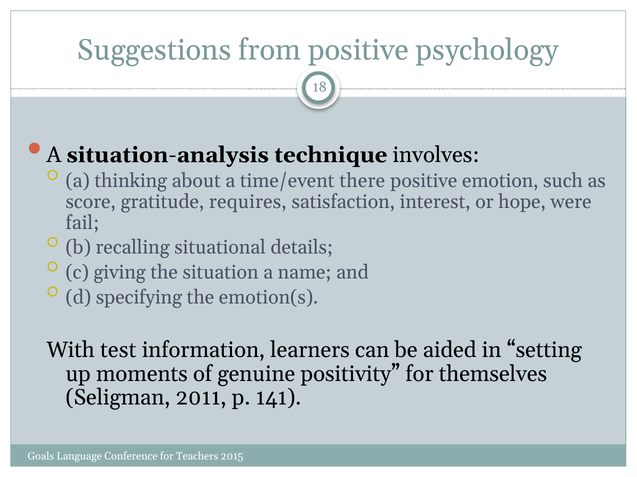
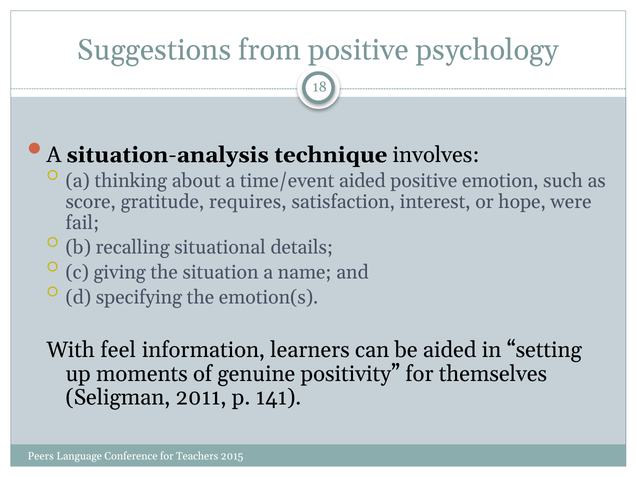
time/event there: there -> aided (362, 181)
test: test -> feel (118, 350)
Goals: Goals -> Peers (41, 457)
